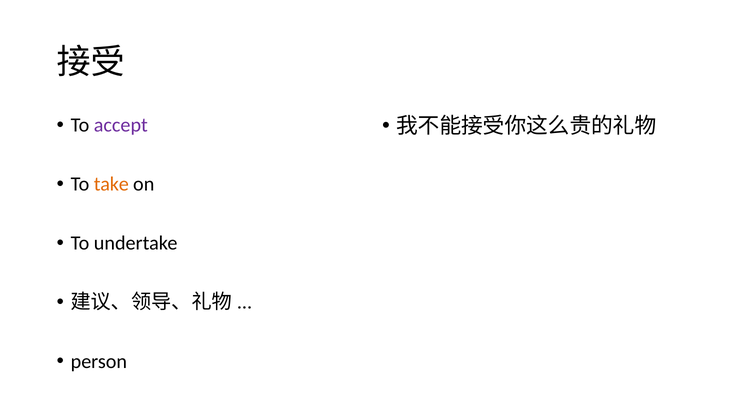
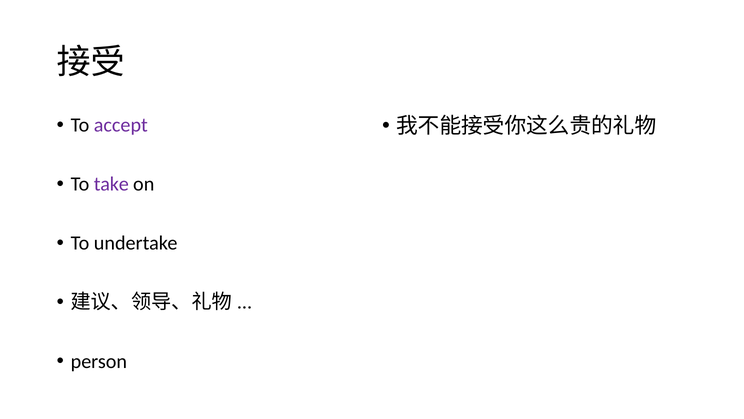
take colour: orange -> purple (111, 184)
